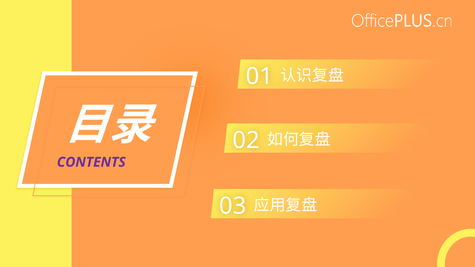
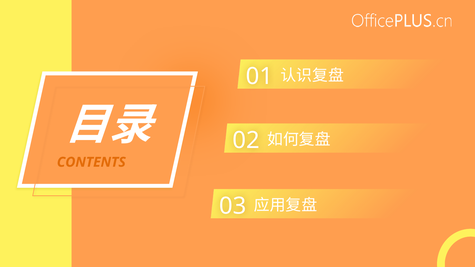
CONTENTS colour: purple -> orange (91, 162)
